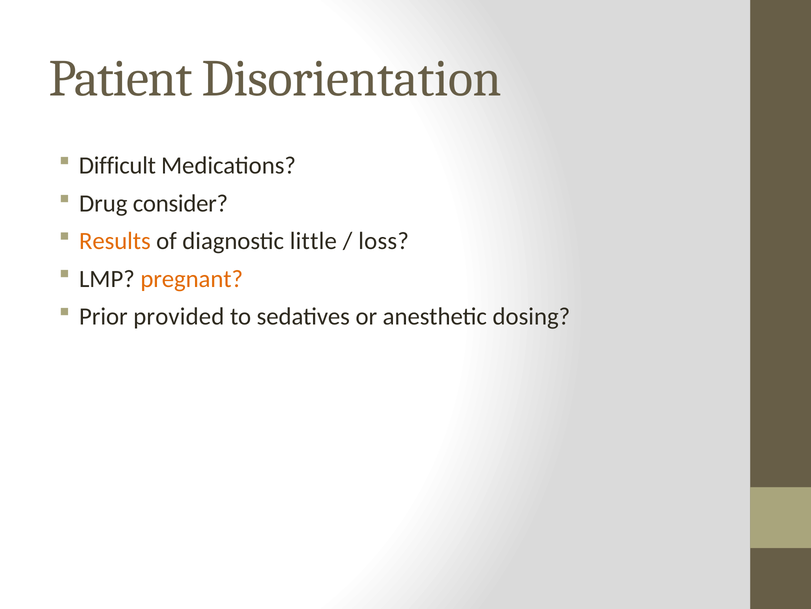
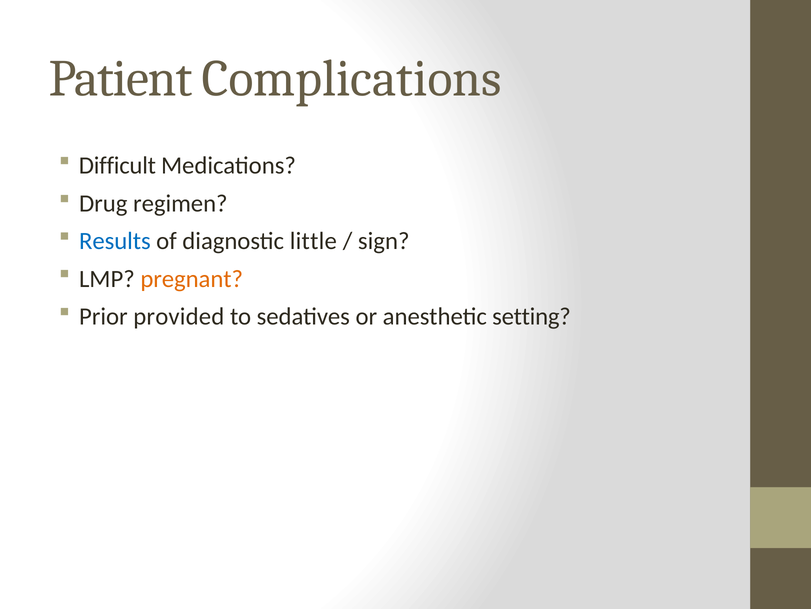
Disorientation: Disorientation -> Complications (352, 79)
consider: consider -> regimen (180, 203)
Results colour: orange -> blue (115, 241)
loss: loss -> sign (384, 241)
dosing: dosing -> setting (531, 316)
